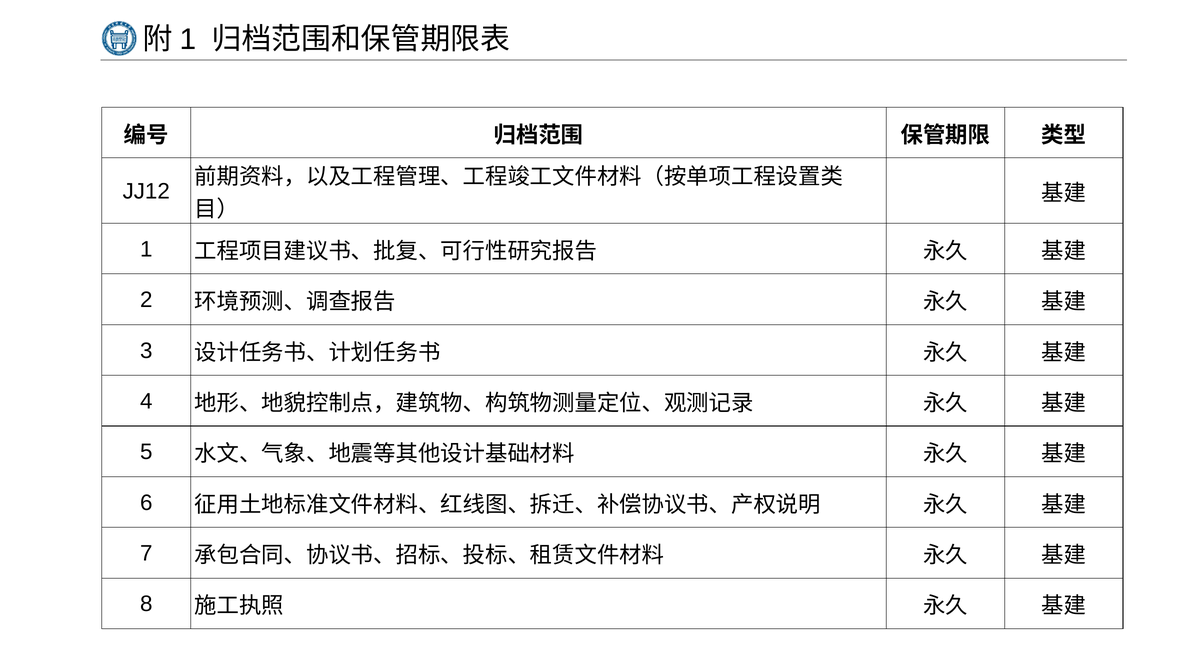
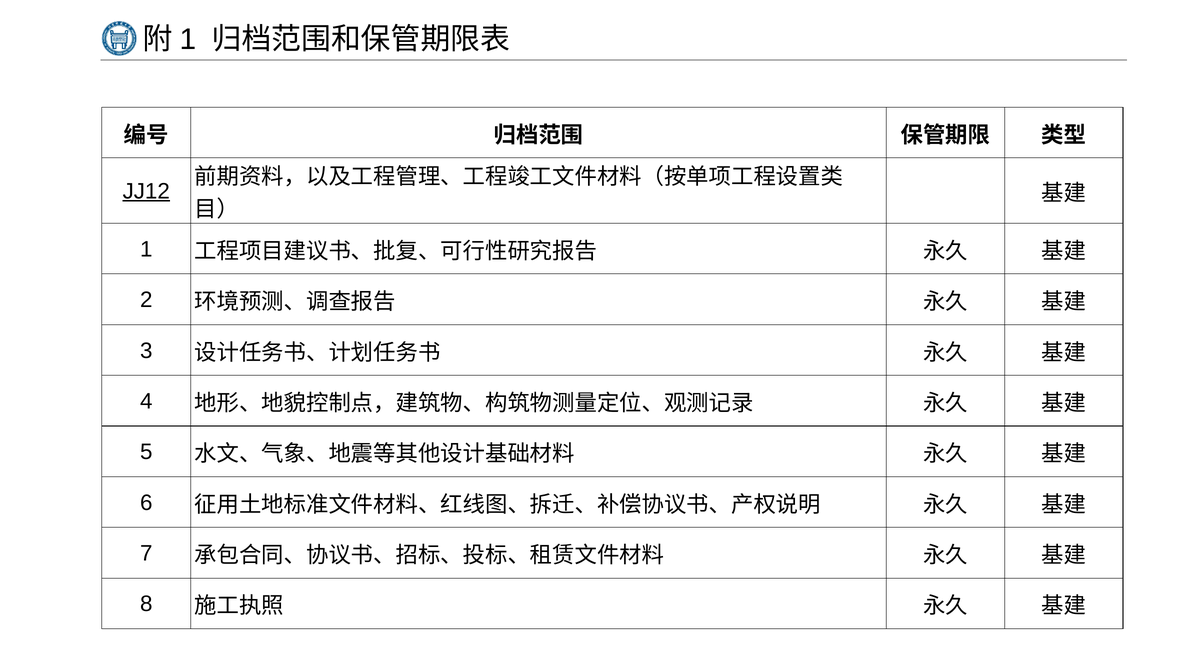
JJ12 underline: none -> present (146, 191)
